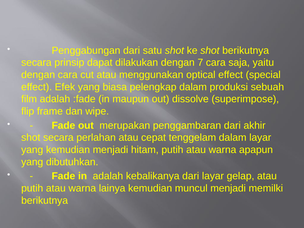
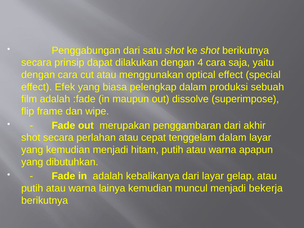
7: 7 -> 4 (200, 63)
memilki: memilki -> bekerja (266, 188)
